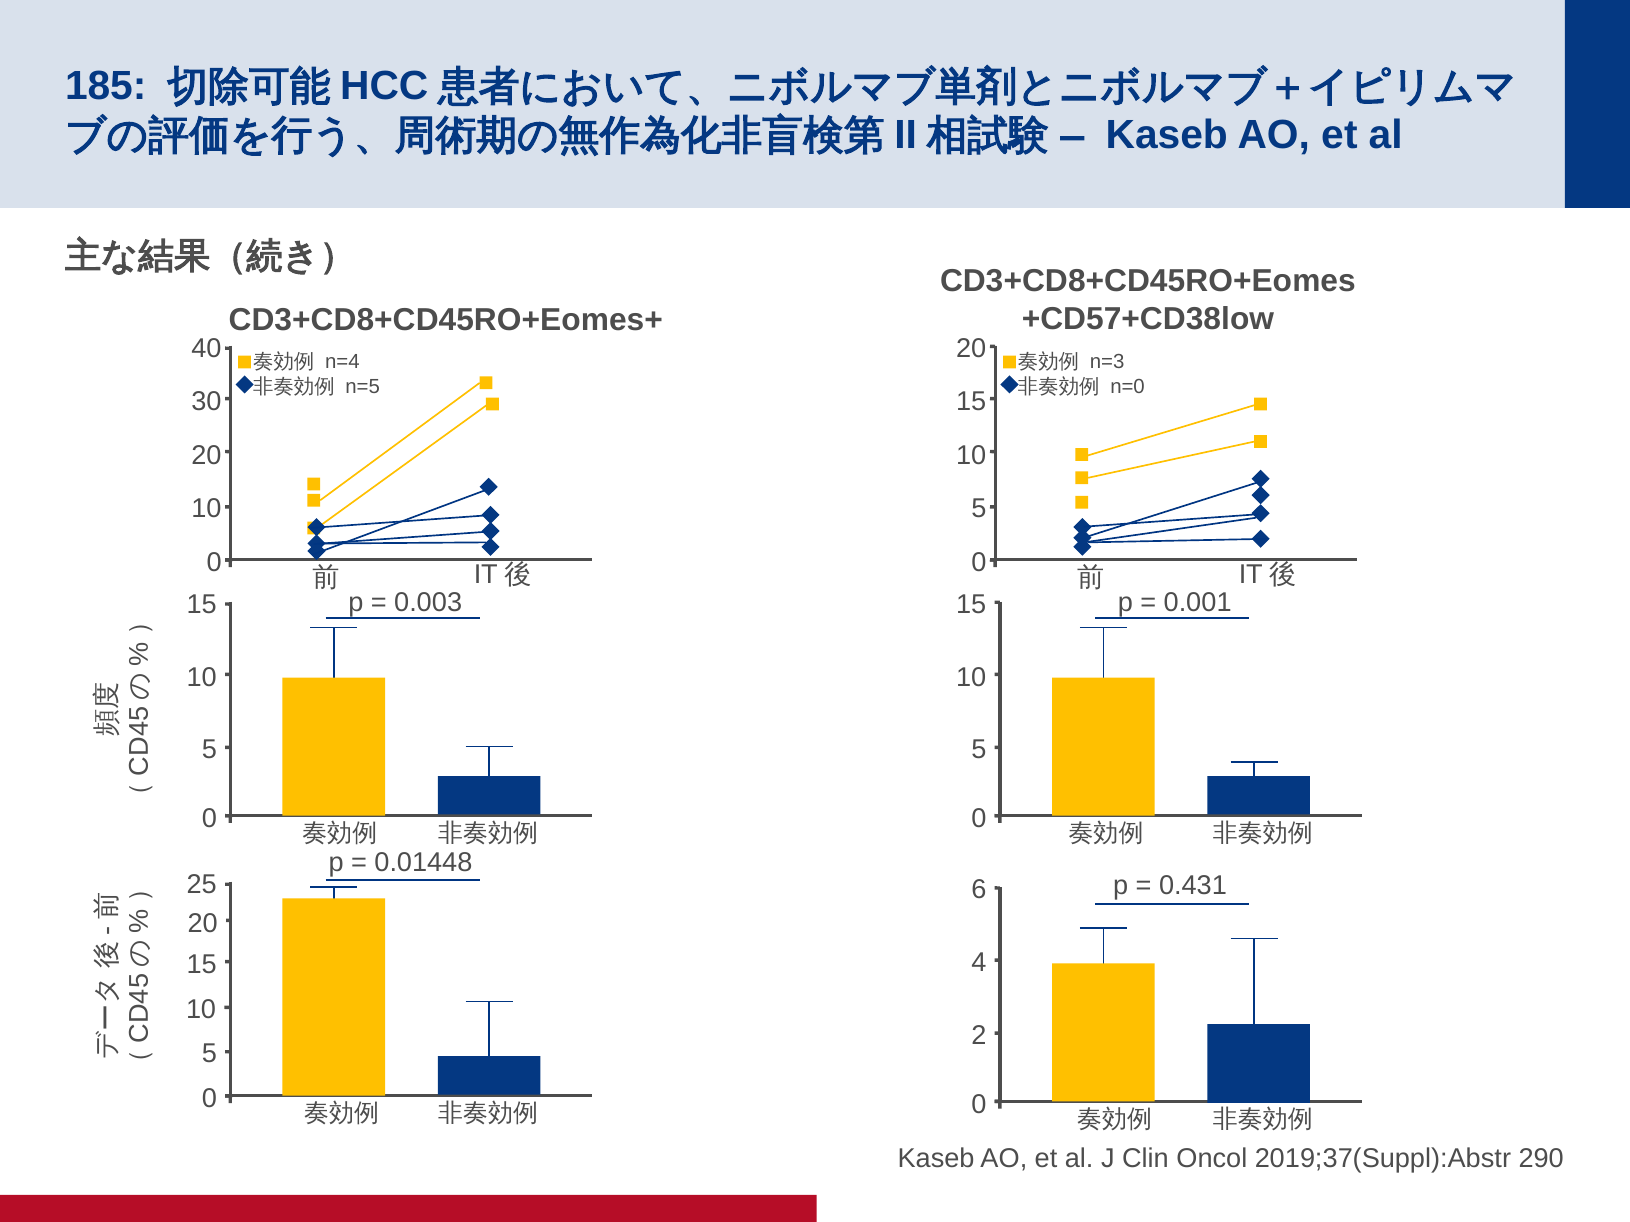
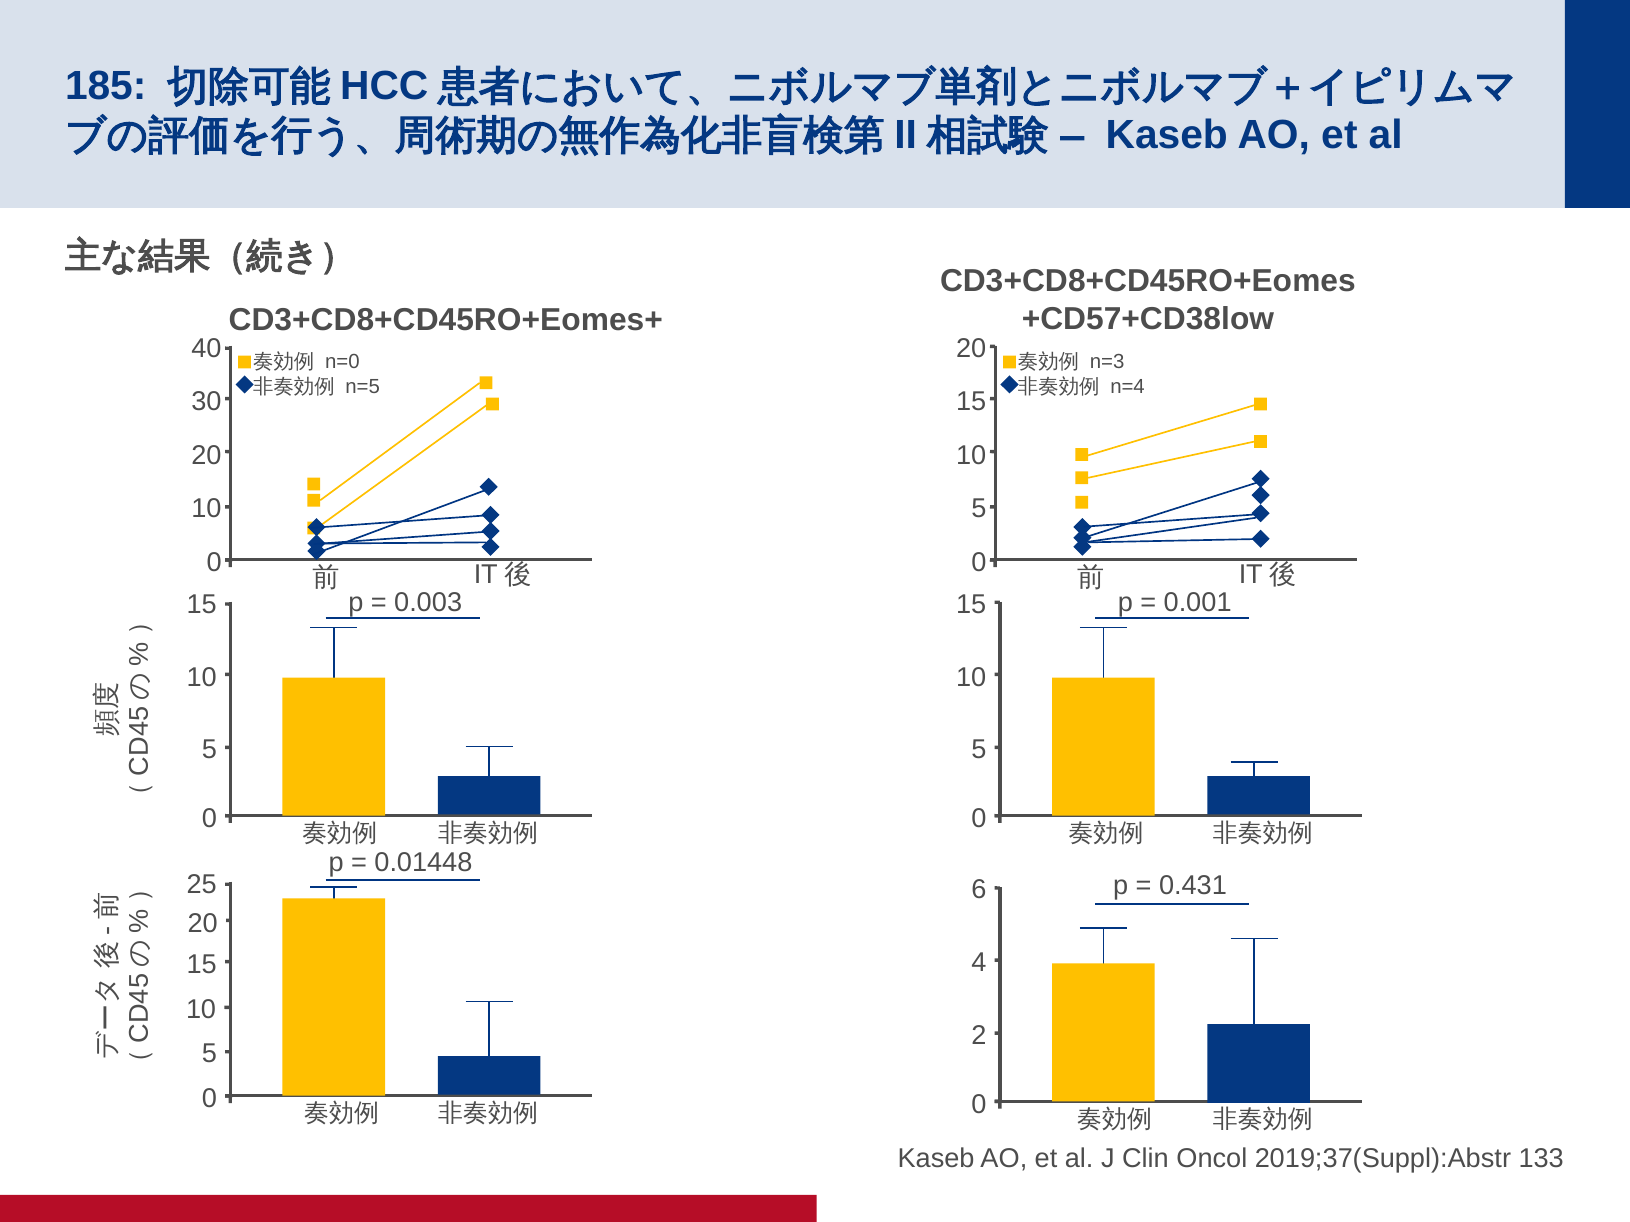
n=4: n=4 -> n=0 (342, 362)
n=0: n=0 -> n=4 (1128, 387)
290: 290 -> 133 (1541, 1159)
